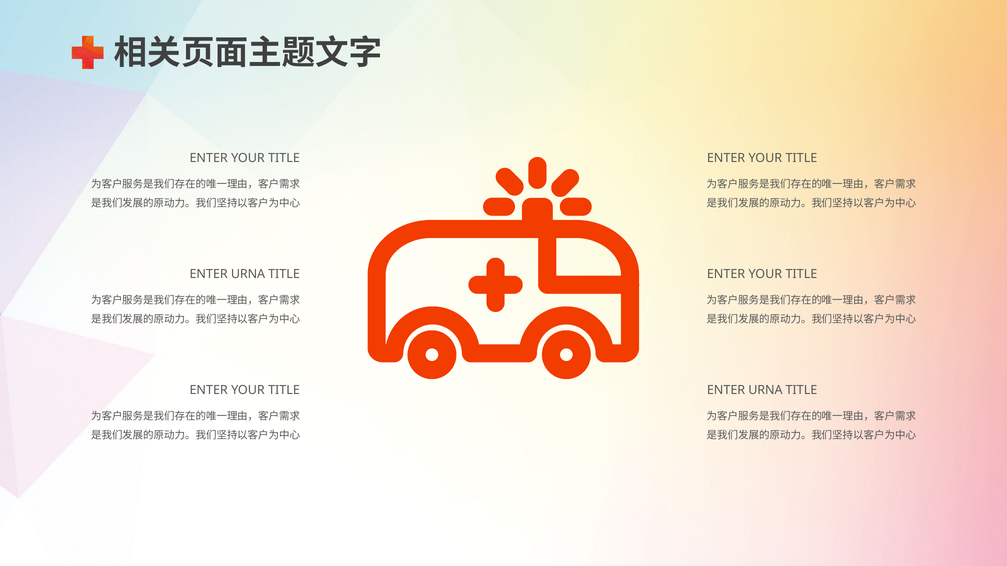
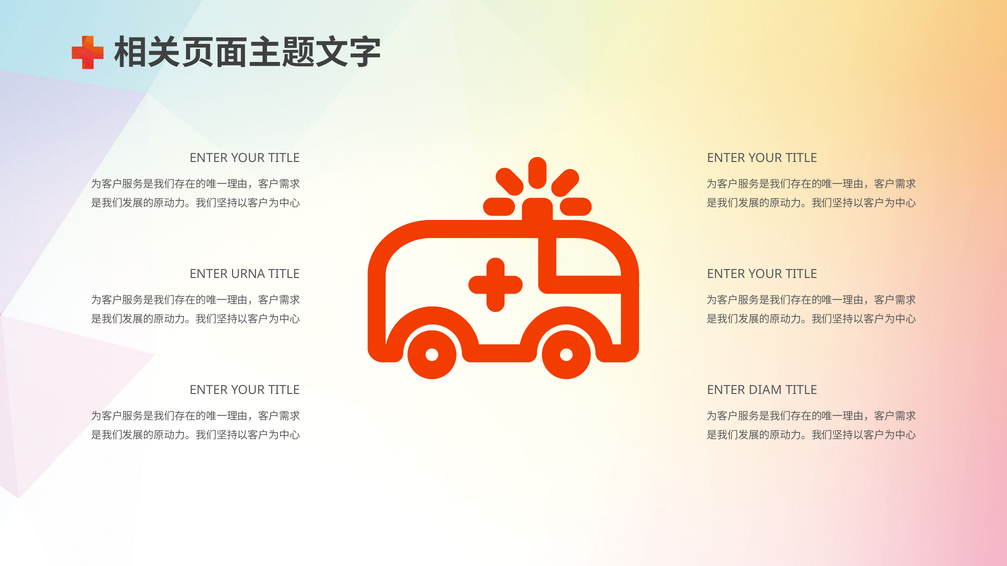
URNA: URNA -> DIAM (765, 390)
